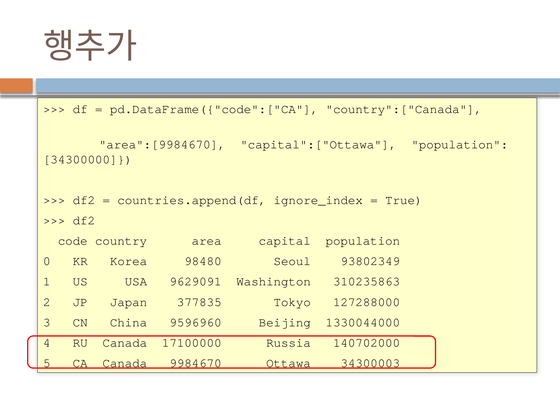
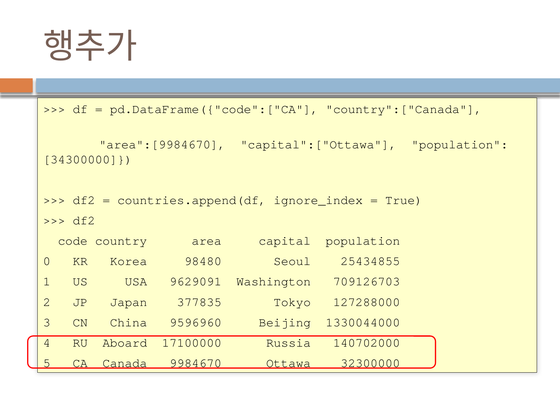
93802349: 93802349 -> 25434855 (370, 261)
310235863: 310235863 -> 709126703 (367, 282)
RU Canada: Canada -> Aboard (125, 343)
34300003: 34300003 -> 32300000 (370, 363)
